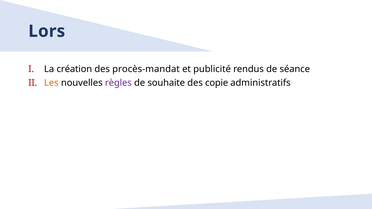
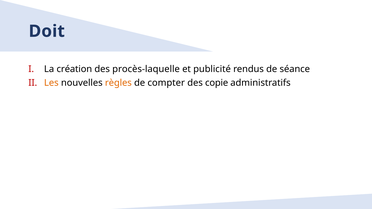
Lors: Lors -> Doit (47, 31)
procès-mandat: procès-mandat -> procès-laquelle (146, 69)
règles colour: purple -> orange (118, 83)
souhaite: souhaite -> compter (166, 83)
